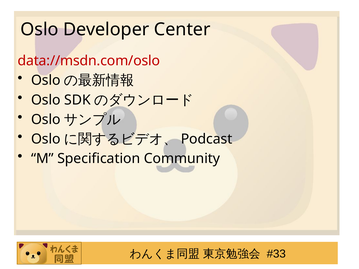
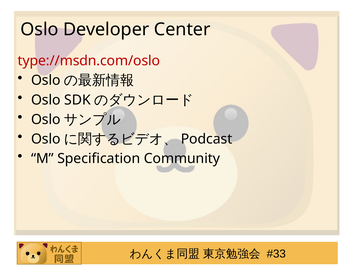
data://msdn.com/oslo: data://msdn.com/oslo -> type://msdn.com/oslo (89, 61)
